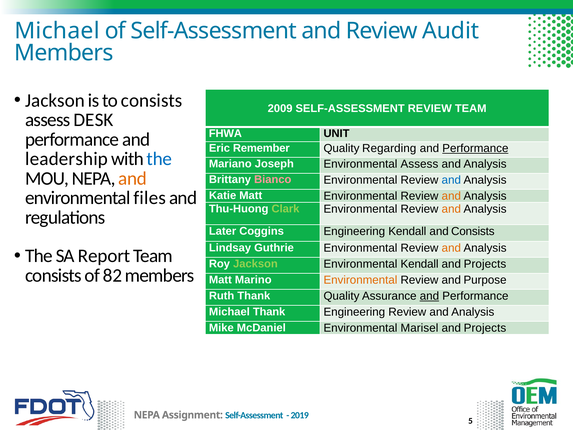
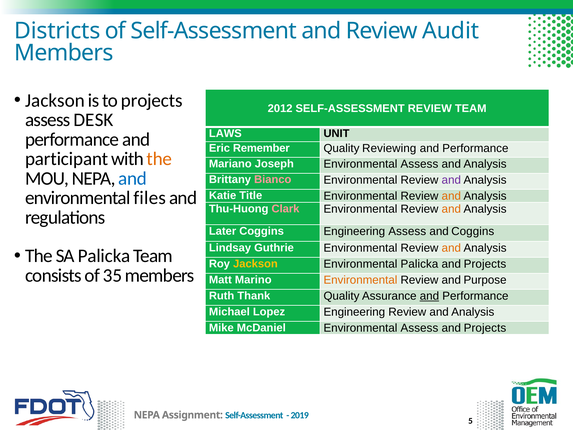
Michael: Michael -> Districts (57, 31)
to consists: consists -> projects (152, 100)
2009: 2009 -> 2012 (280, 108)
FHWA: FHWA -> LAWS (225, 133)
Regarding: Regarding -> Reviewing (389, 148)
Performance underline: present -> none (475, 148)
leadership: leadership -> participant (67, 159)
the colour: blue -> orange (159, 159)
and colour: orange -> blue (133, 178)
and colour: blue -> purple (451, 180)
Katie Matt: Matt -> Title (251, 196)
Clark colour: light green -> pink (285, 209)
Engineering Kendall: Kendall -> Assess (407, 231)
and Consists: Consists -> Coggins (473, 231)
SA Report: Report -> Palicka (104, 256)
Jackson colour: light green -> yellow (255, 264)
Environmental Kendall: Kendall -> Palicka (419, 264)
82: 82 -> 35 (112, 275)
Michael Thank: Thank -> Lopez (269, 312)
McDaniel Environmental Marisel: Marisel -> Assess (419, 328)
